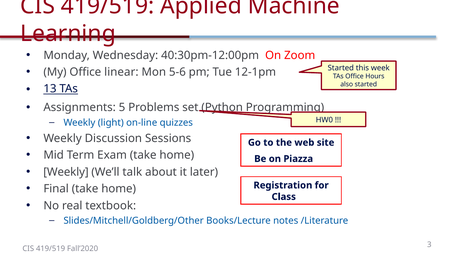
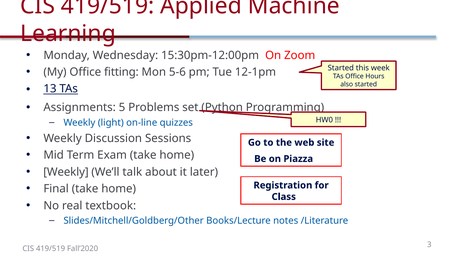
40:30pm-12:00pm: 40:30pm-12:00pm -> 15:30pm-12:00pm (210, 55)
linear: linear -> fitting (121, 72)
